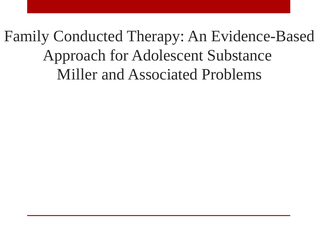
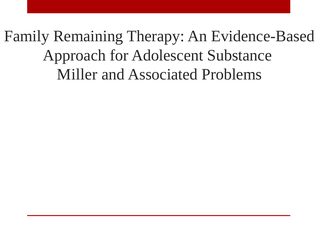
Conducted: Conducted -> Remaining (88, 36)
